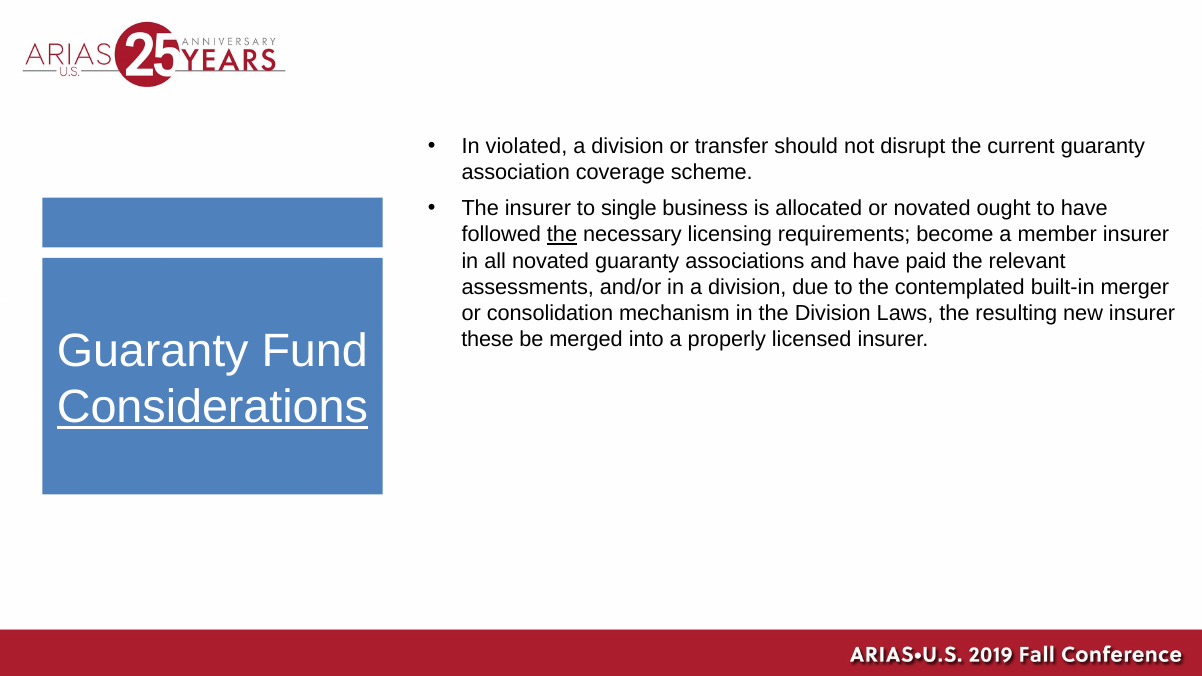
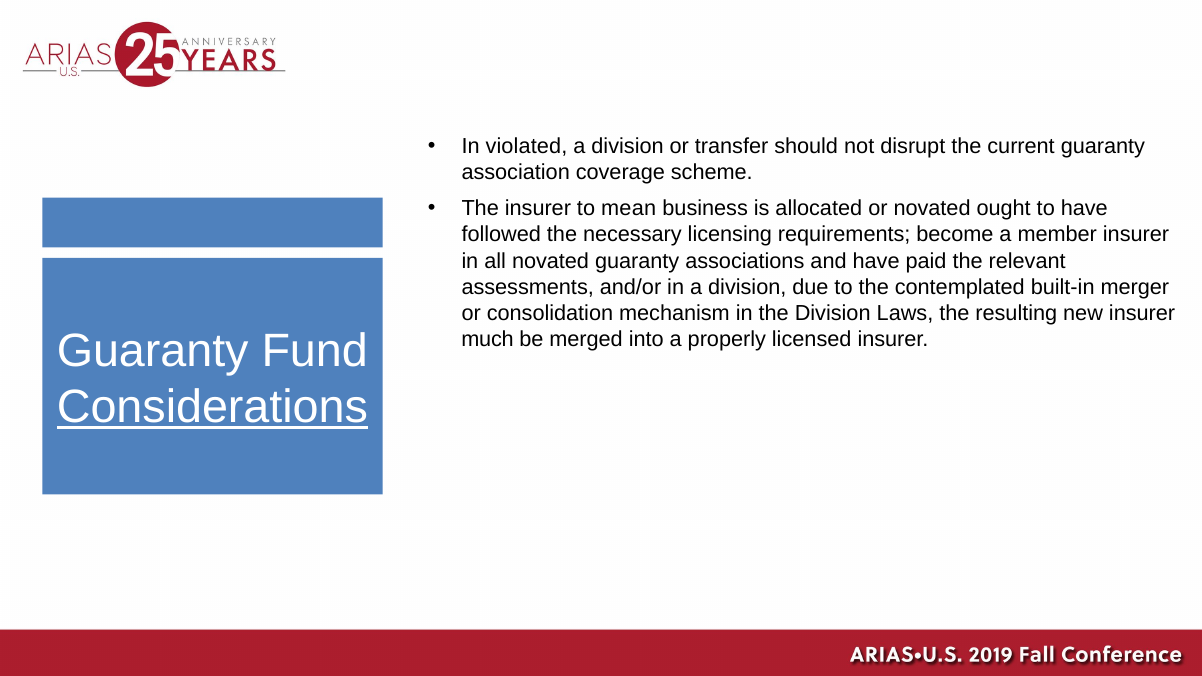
single: single -> mean (629, 209)
the underline: present -> none (562, 235)
these: these -> much (488, 339)
